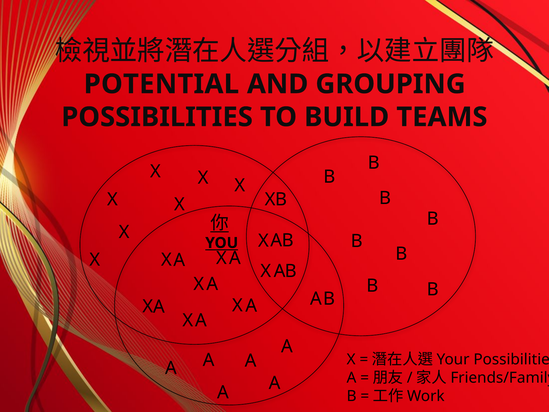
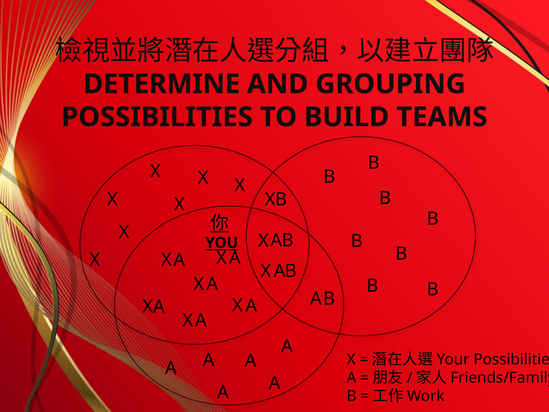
POTENTIAL: POTENTIAL -> DETERMINE (162, 84)
